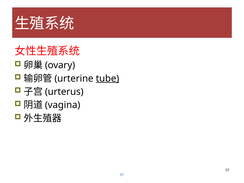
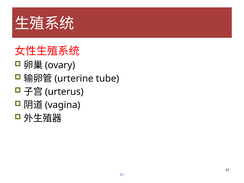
tube underline: present -> none (107, 78)
